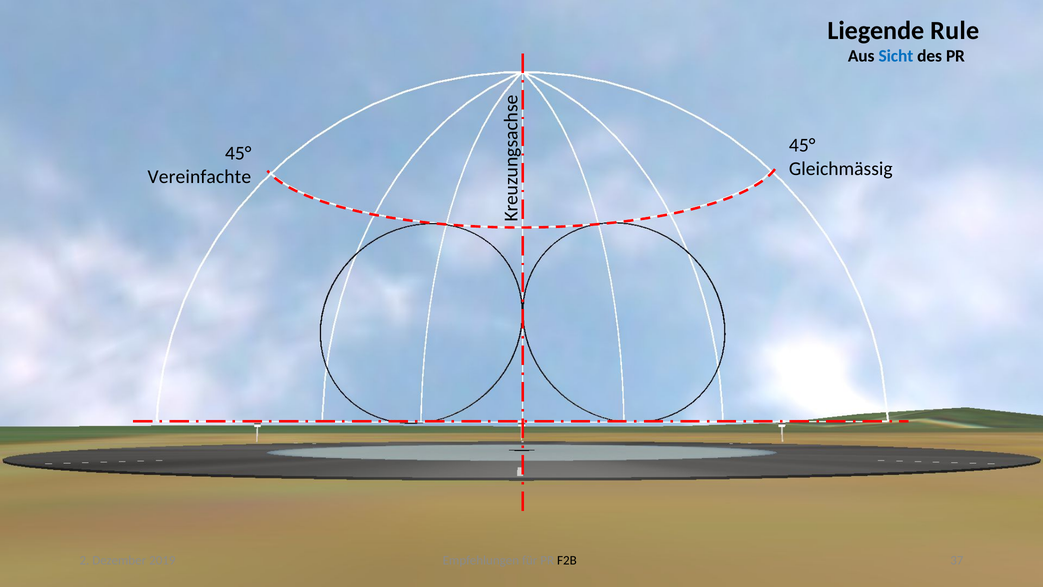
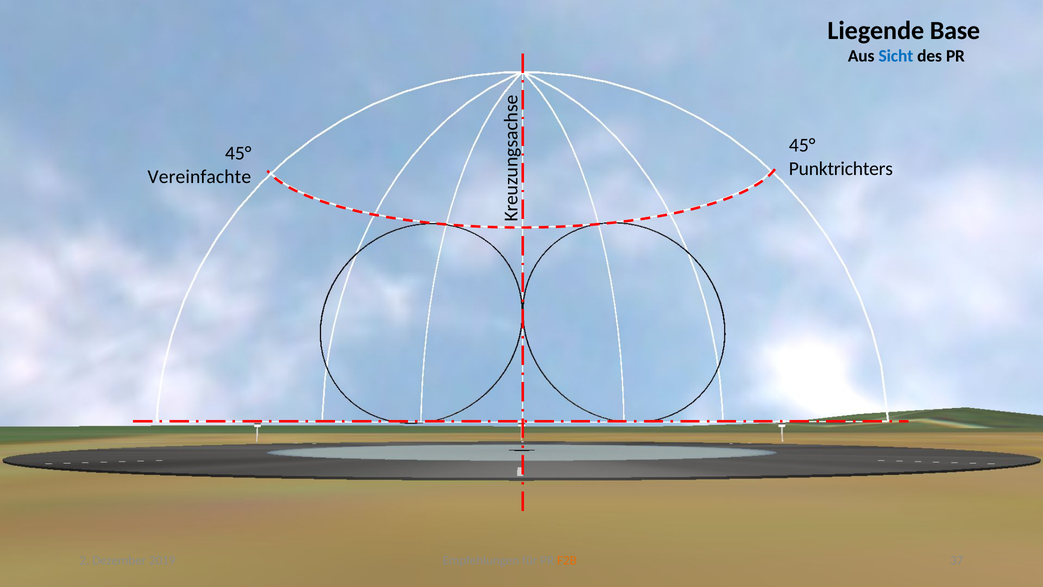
Rule: Rule -> Base (955, 31)
Gleichmässig: Gleichmässig -> Punktrichters (841, 169)
F2B colour: black -> orange (567, 560)
